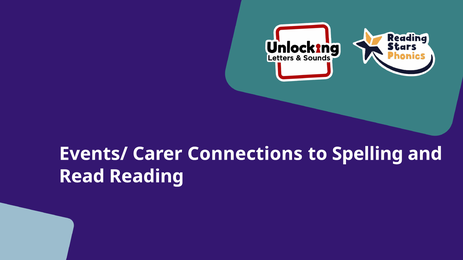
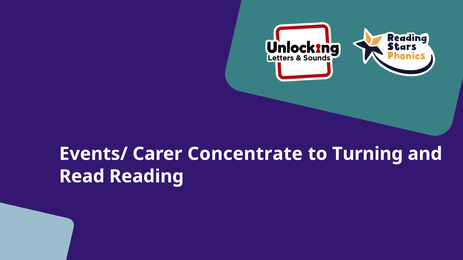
Connections: Connections -> Concentrate (245, 154)
Spelling: Spelling -> Turning (368, 154)
